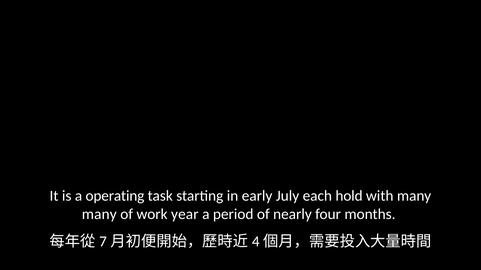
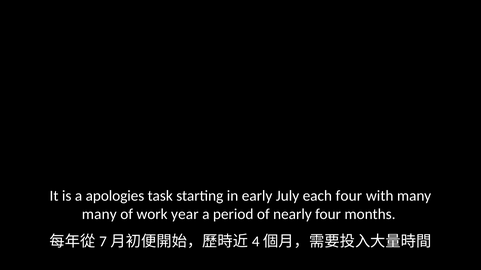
operating: operating -> apologies (115, 196)
each hold: hold -> four (349, 196)
